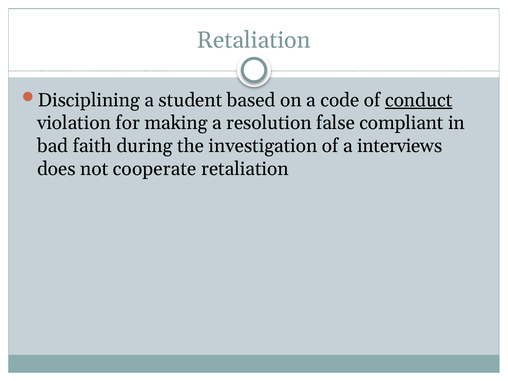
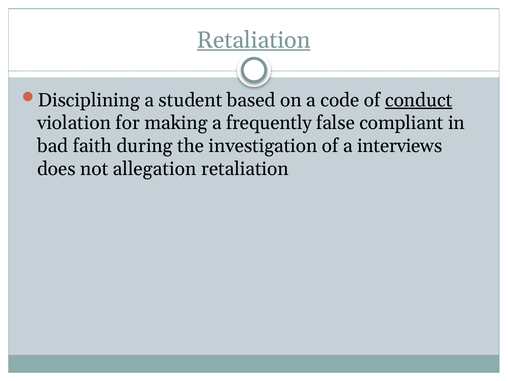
Retaliation underline: none -> present (254, 40)
resolution: resolution -> frequently (269, 123)
cooperate: cooperate -> allegation (155, 169)
